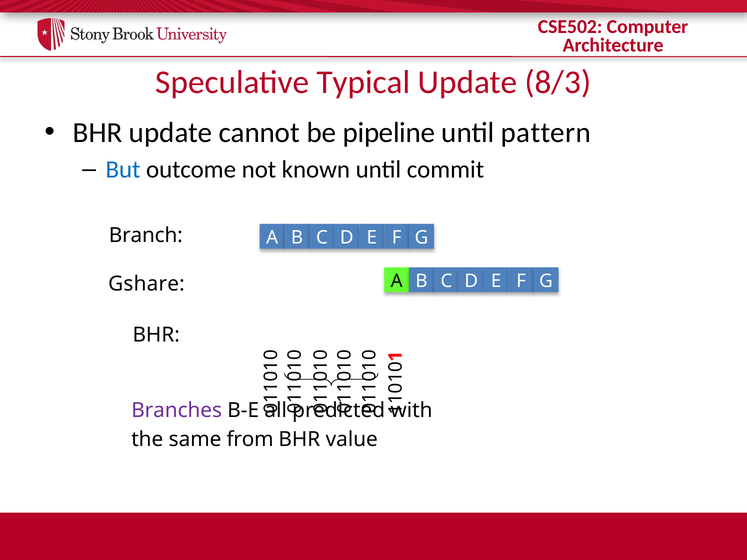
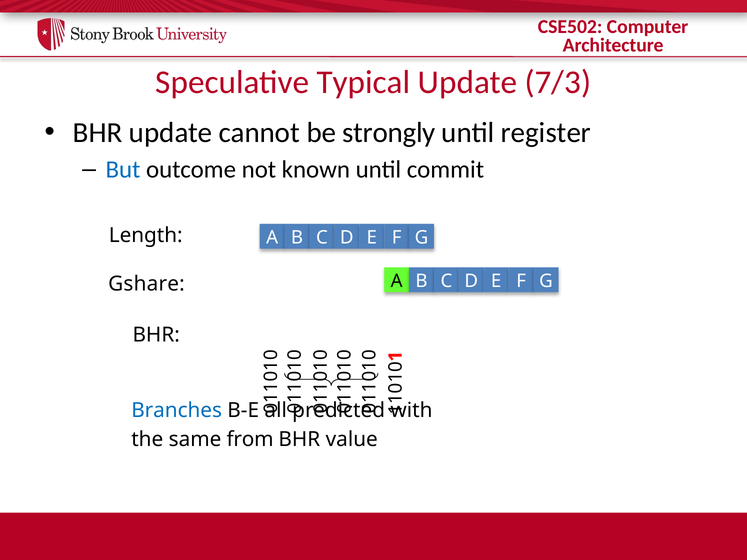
8/3: 8/3 -> 7/3 (558, 83)
pipeline: pipeline -> strongly (389, 133)
pattern: pattern -> register (546, 133)
Branch: Branch -> Length (146, 235)
Branches colour: purple -> blue (177, 411)
